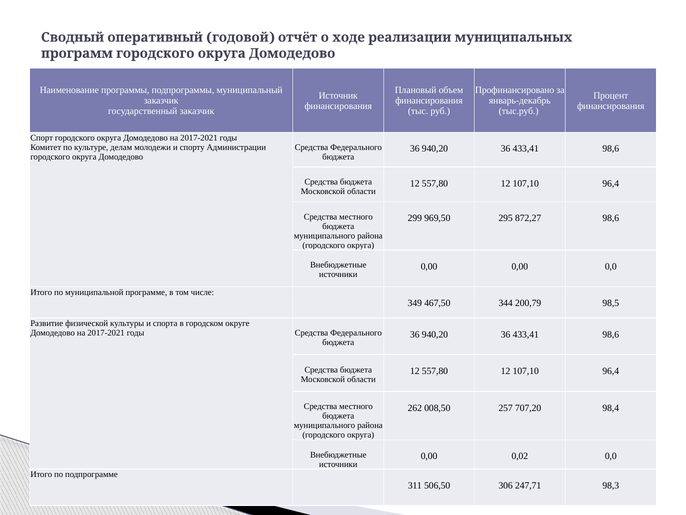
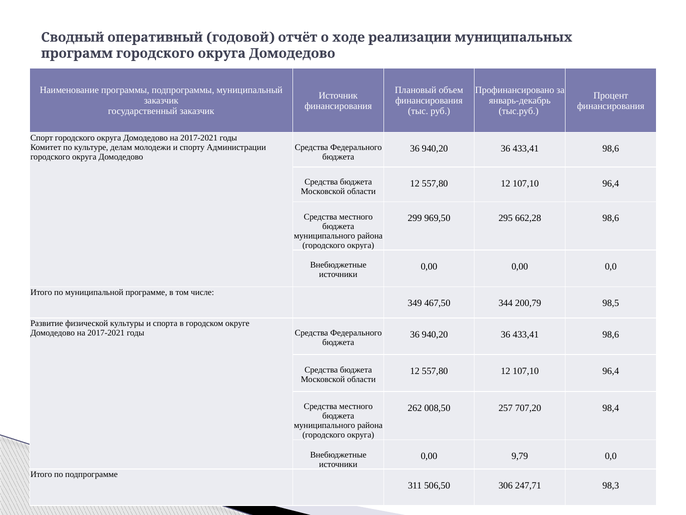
872,27: 872,27 -> 662,28 (528, 218)
0,02: 0,02 -> 9,79 (520, 456)
